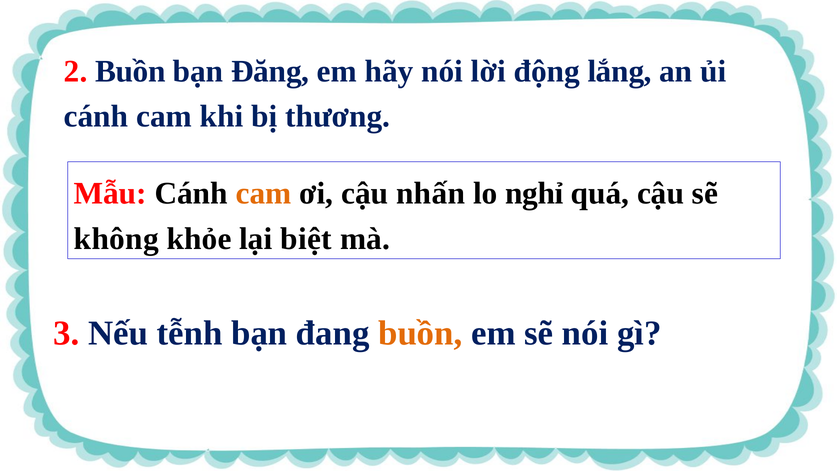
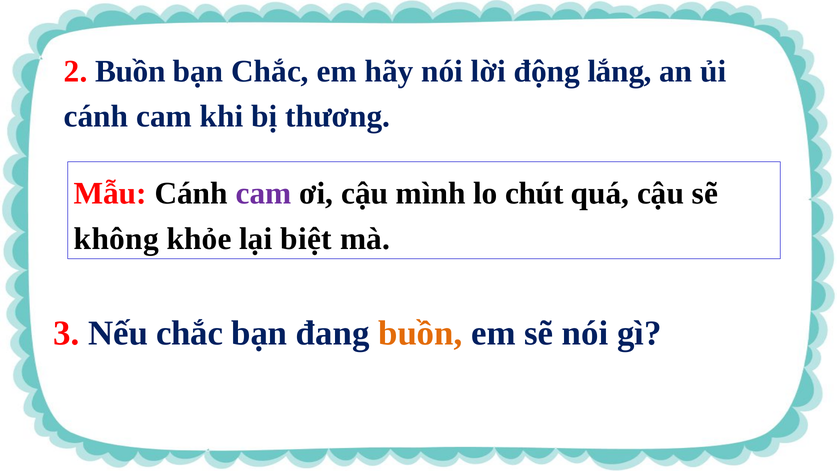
bạn Đăng: Đăng -> Chắc (270, 71)
cam colour: orange -> purple (264, 194)
nhấn: nhấn -> mình (431, 194)
nghỉ: nghỉ -> chút (534, 194)
Nếu tễnh: tễnh -> chắc (190, 333)
